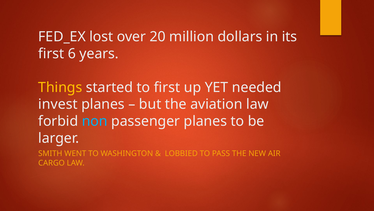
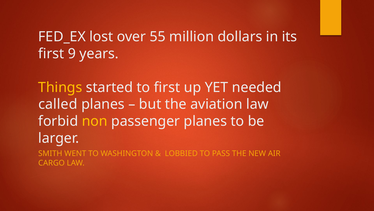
20: 20 -> 55 (158, 37)
6: 6 -> 9 (72, 54)
invest: invest -> called (58, 104)
non colour: light blue -> yellow (95, 121)
